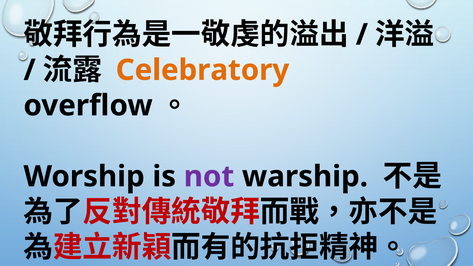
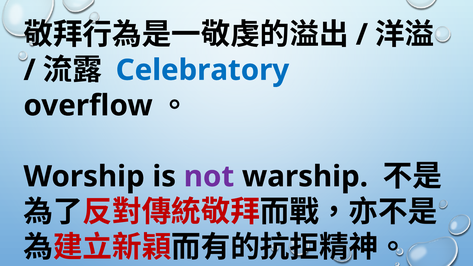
Celebratory colour: orange -> blue (202, 70)
